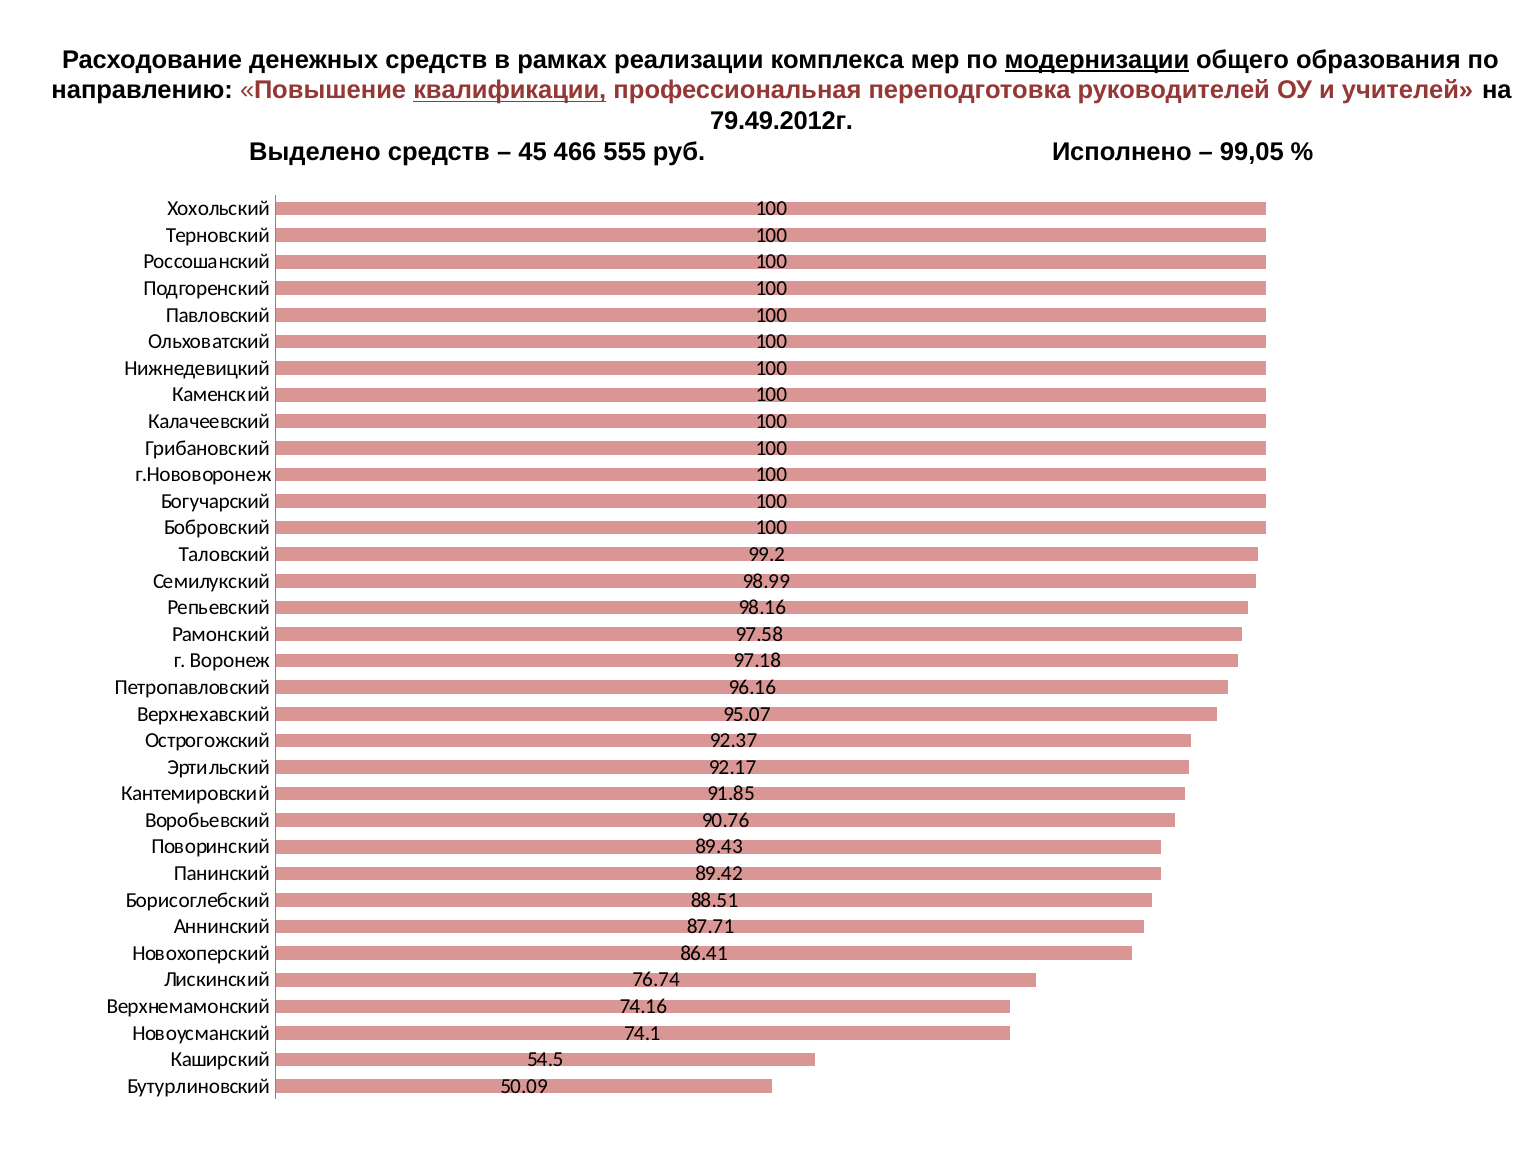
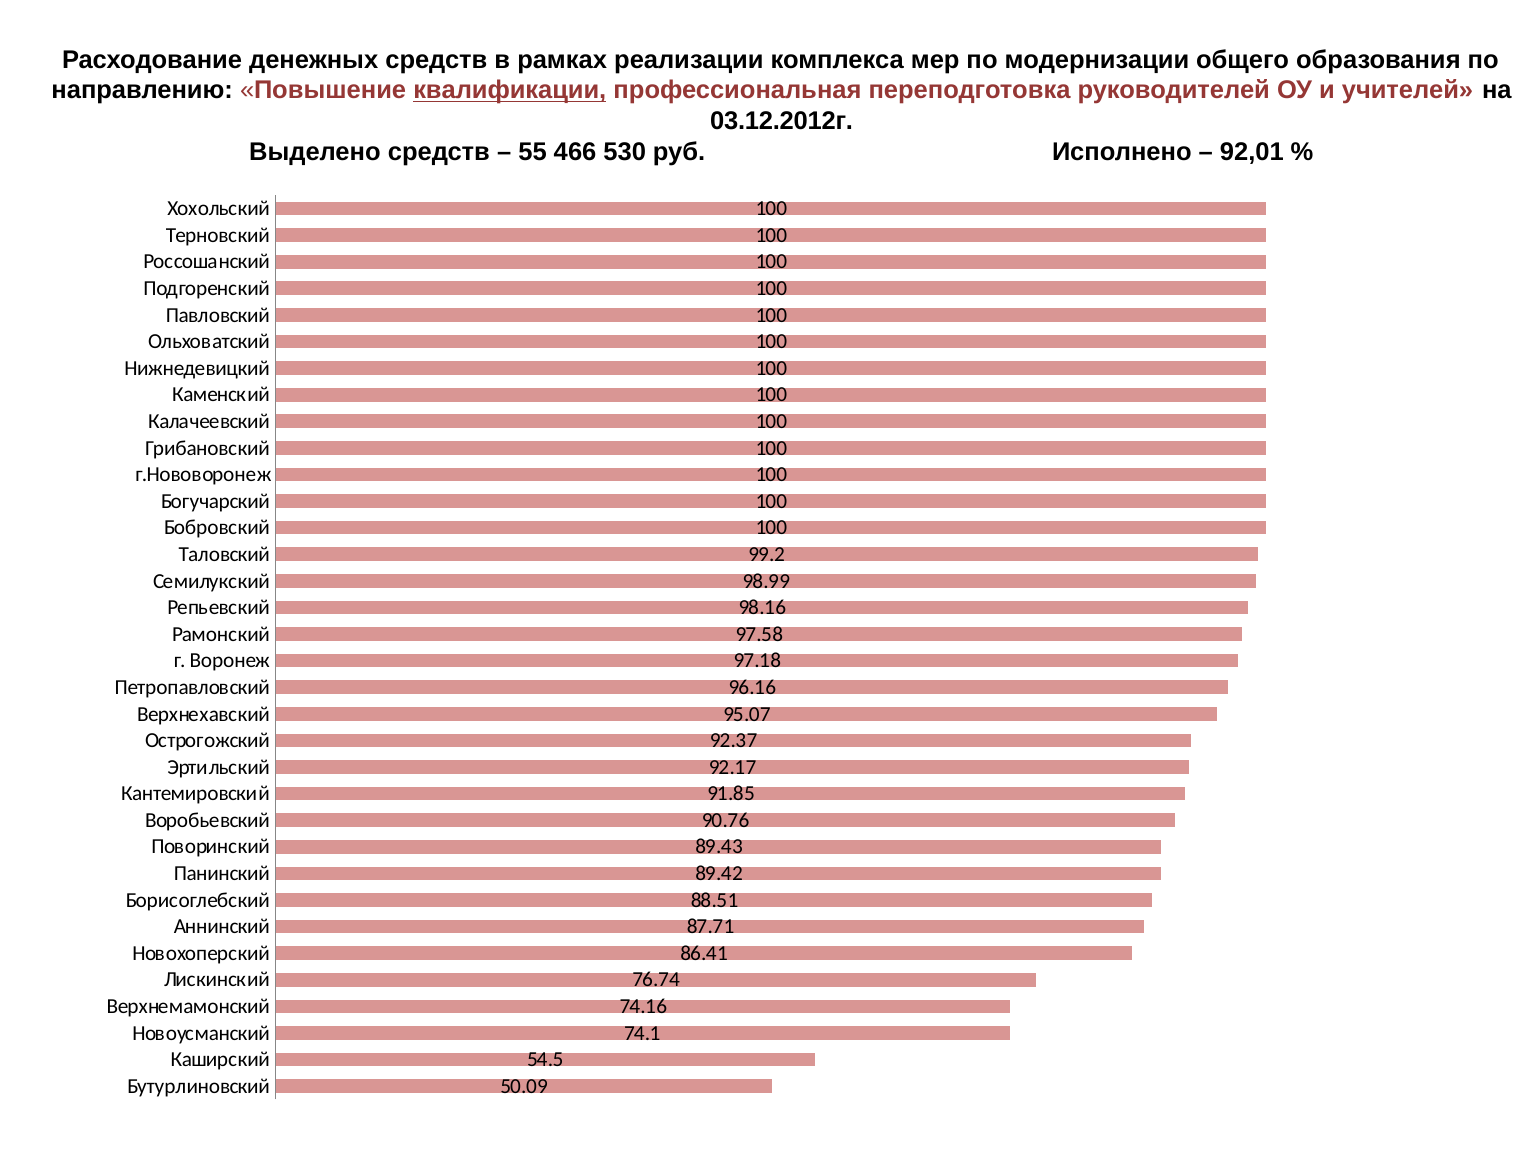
модернизации underline: present -> none (1097, 60)
79.49.2012г: 79.49.2012г -> 03.12.2012г (782, 121)
45: 45 -> 55 (532, 152)
555: 555 -> 530 (625, 152)
99,05: 99,05 -> 92,01 (1252, 152)
